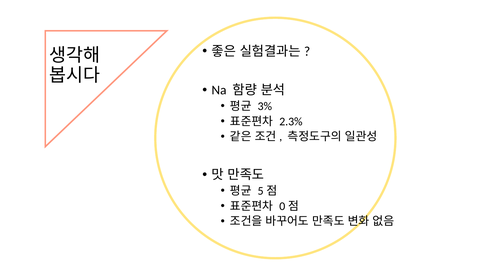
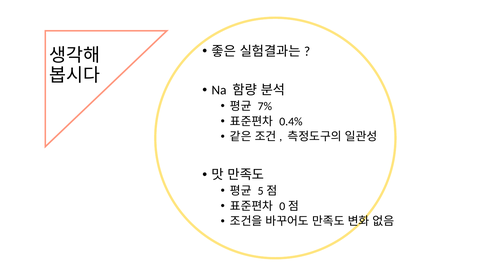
3%: 3% -> 7% (265, 106)
2.3%: 2.3% -> 0.4% (291, 121)
